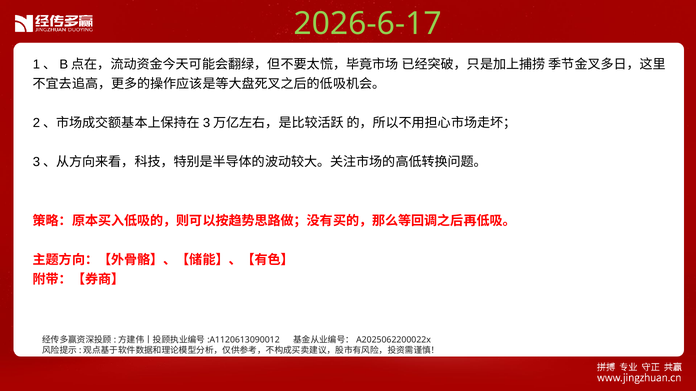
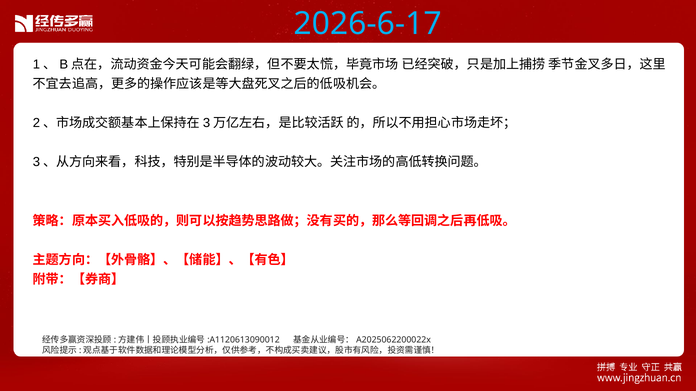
2026-6-17 colour: light green -> light blue (368, 24)
